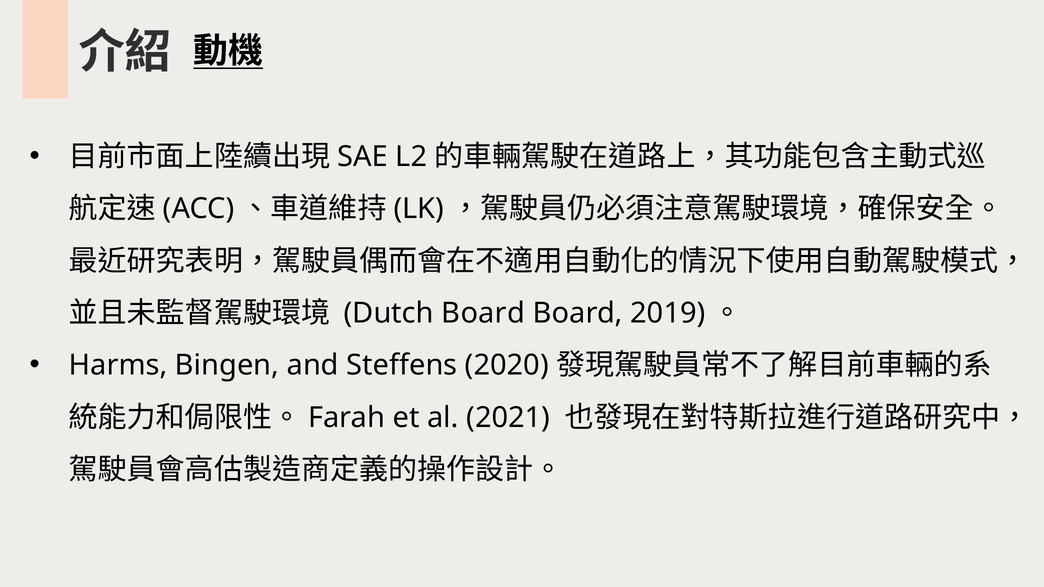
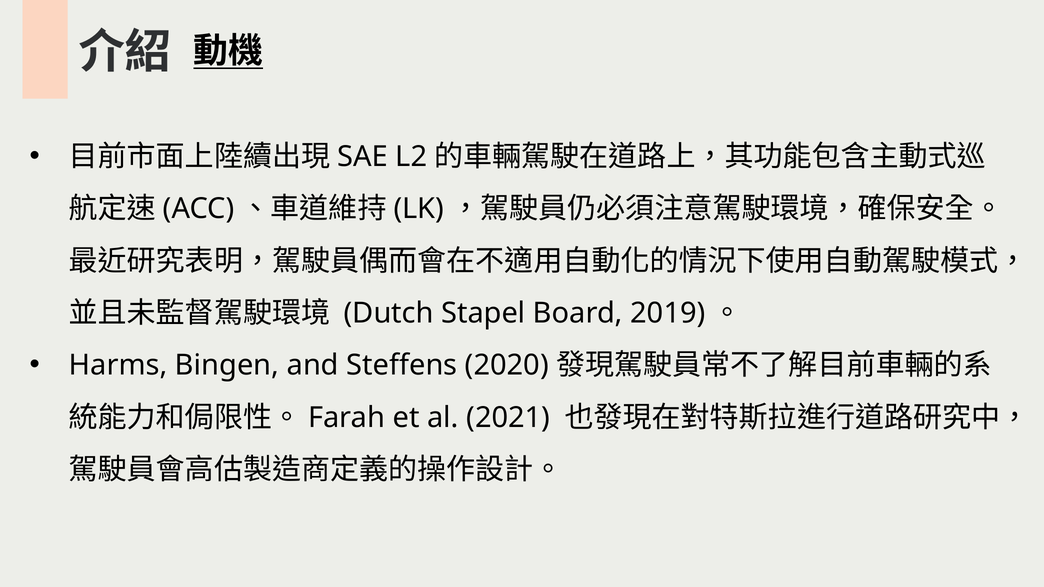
Dutch Board: Board -> Stapel (483, 313)
